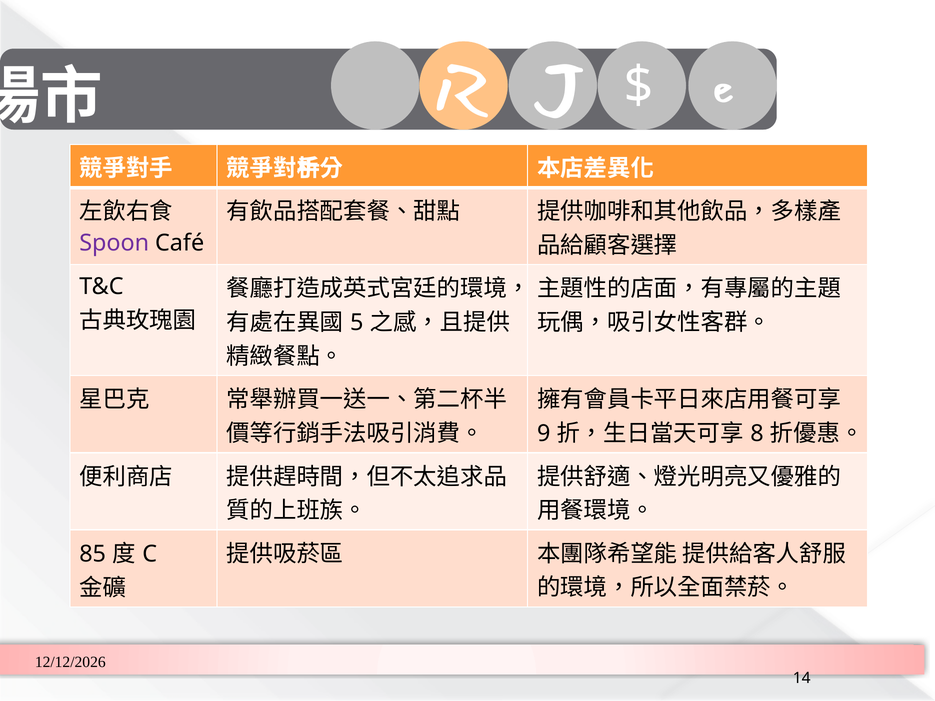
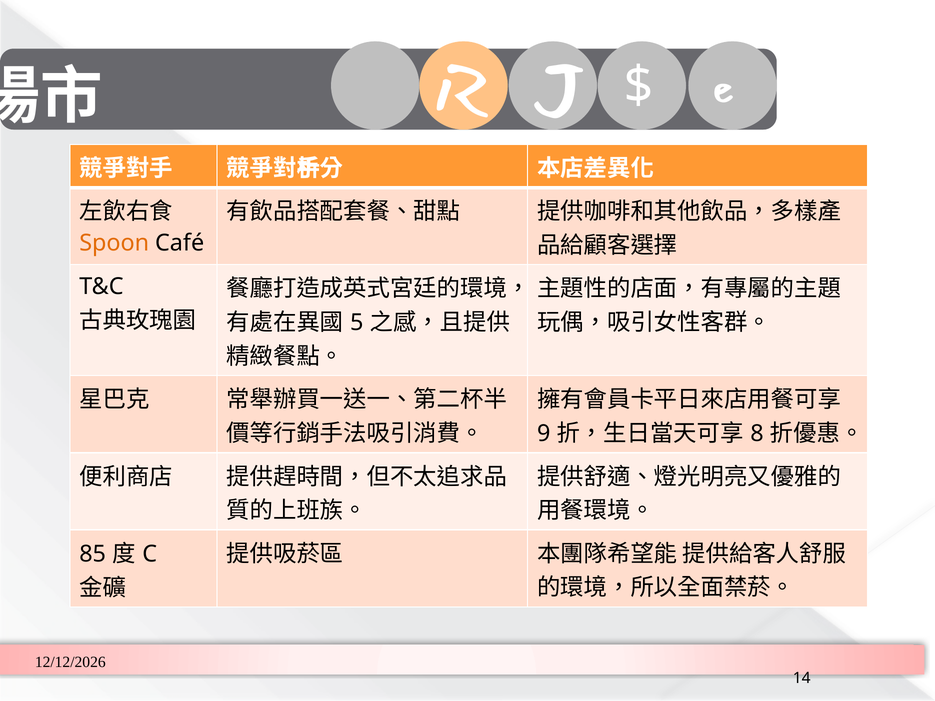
Spoon colour: purple -> orange (114, 243)
